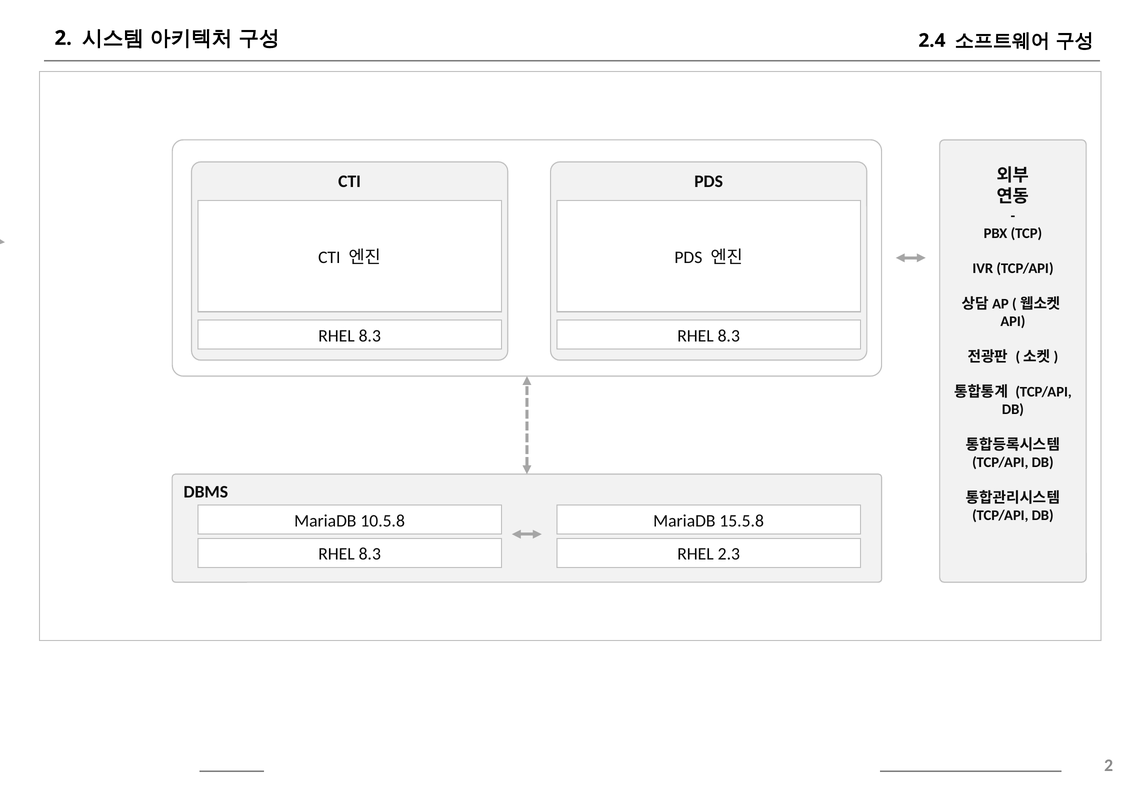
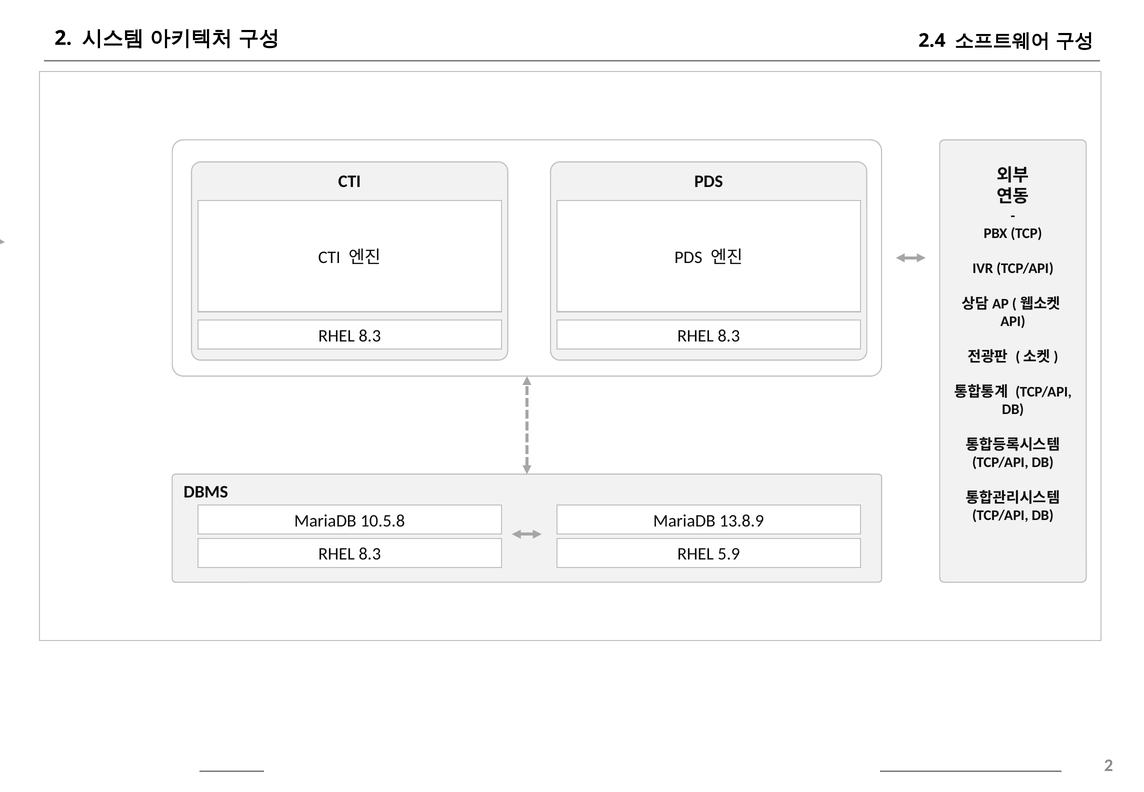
15.5.8: 15.5.8 -> 13.8.9 (742, 521)
2.3: 2.3 -> 5.9 (729, 554)
